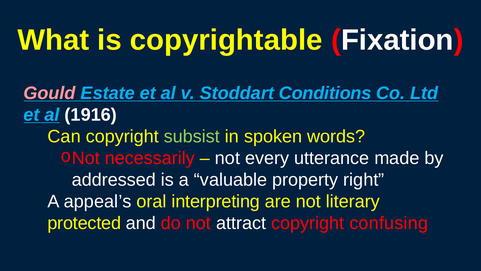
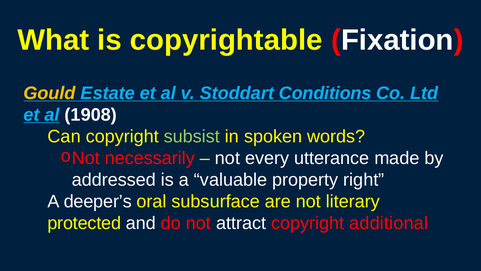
Gould colour: pink -> yellow (50, 93)
1916: 1916 -> 1908 (91, 115)
appeal’s: appeal’s -> deeper’s (98, 201)
interpreting: interpreting -> subsurface (216, 201)
confusing: confusing -> additional (389, 223)
